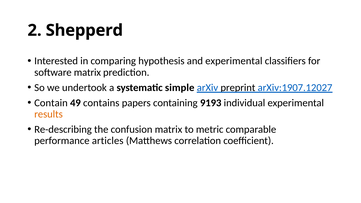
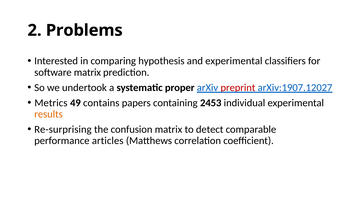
Shepperd: Shepperd -> Problems (84, 30)
simple: simple -> proper (180, 88)
preprint colour: black -> red (238, 88)
Contain: Contain -> Metrics (51, 103)
9193: 9193 -> 2453 (211, 103)
Re-describing: Re-describing -> Re-surprising (63, 129)
metric: metric -> detect (210, 129)
